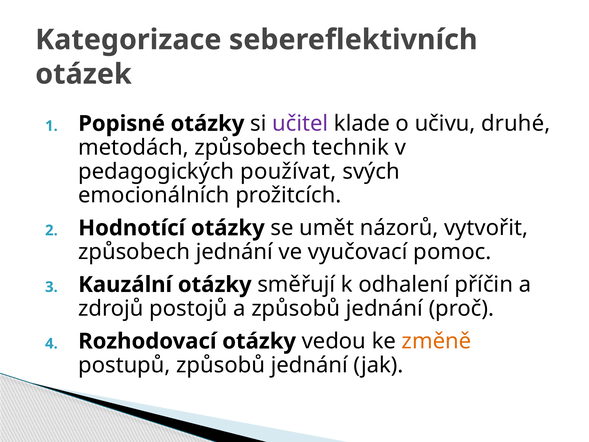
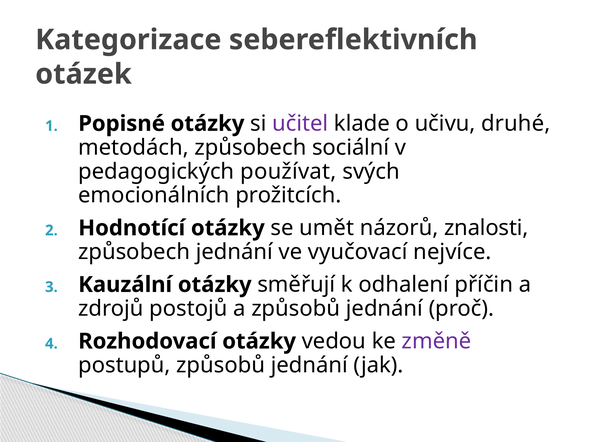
technik: technik -> sociální (351, 147)
vytvořit: vytvořit -> znalosti (486, 228)
pomoc: pomoc -> nejvíce (452, 252)
změně colour: orange -> purple (436, 341)
